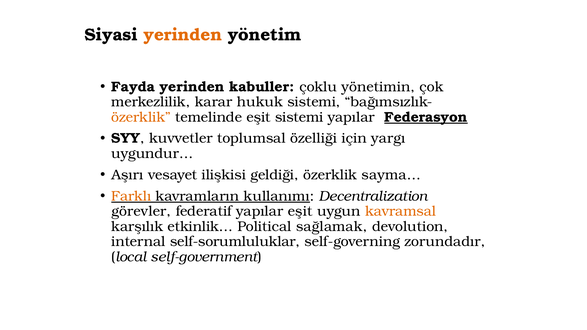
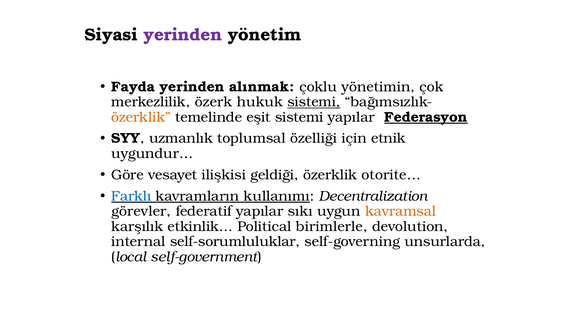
yerinden colour: orange -> purple (183, 35)
kabuller: kabuller -> alınmak (262, 87)
karar: karar -> özerk (213, 102)
sistemi underline: none -> present (314, 102)
kuvvetler: kuvvetler -> uzmanlık (181, 138)
yargı: yargı -> etnik (388, 138)
Aşırı: Aşırı -> Göre (128, 175)
sayma…: sayma… -> otorite… (391, 175)
Farklı colour: orange -> blue (131, 196)
yapılar eşit: eşit -> sıkı (300, 211)
sağlamak: sağlamak -> birimlerle (332, 227)
zorundadır: zorundadır -> unsurlarda (445, 242)
